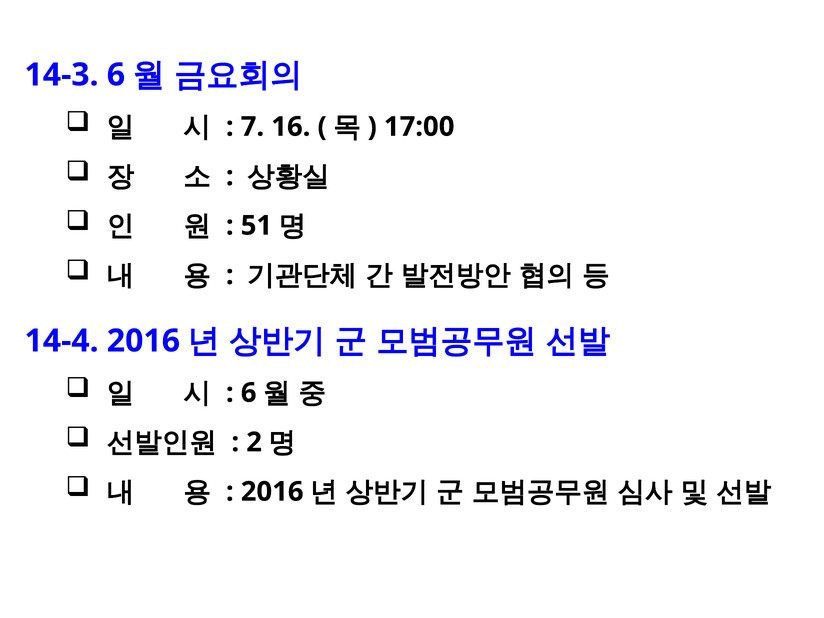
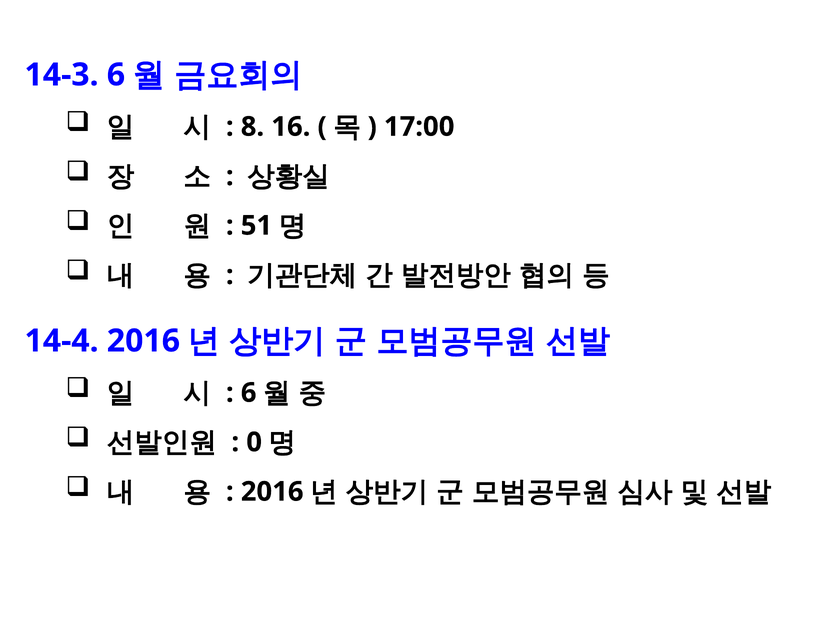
7: 7 -> 8 (252, 127)
2: 2 -> 0 (254, 442)
